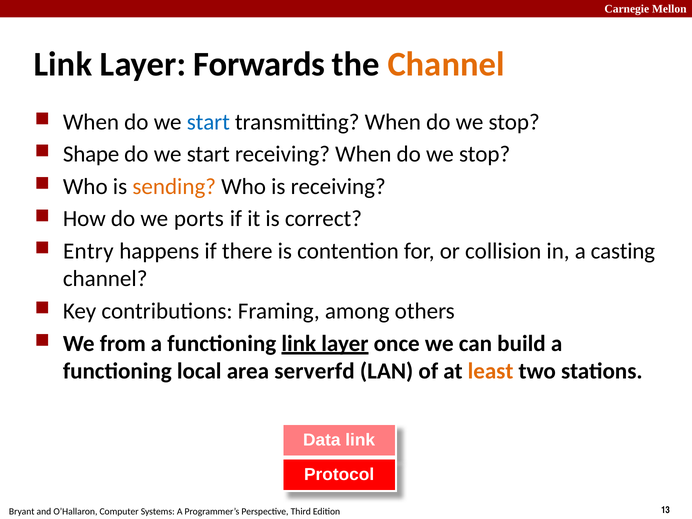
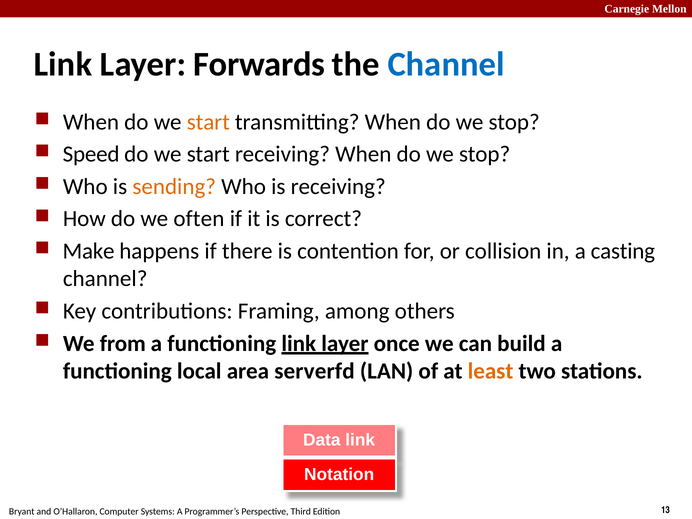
Channel colour: orange -> blue (446, 64)
start colour: blue -> orange (208, 122)
Shape: Shape -> Speed (91, 154)
ports: ports -> often (199, 219)
Entry: Entry -> Make (89, 251)
Protocol: Protocol -> Notation (339, 475)
